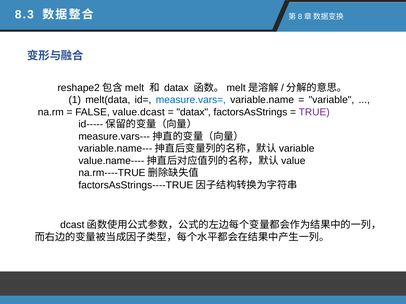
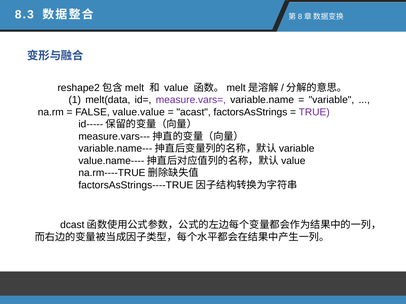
datax: datax -> value (176, 88)
measure.vars= colour: blue -> purple (191, 100)
value.dcast: value.dcast -> value.value (139, 112)
datax: datax -> acast (194, 112)
